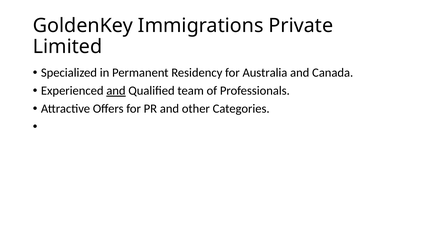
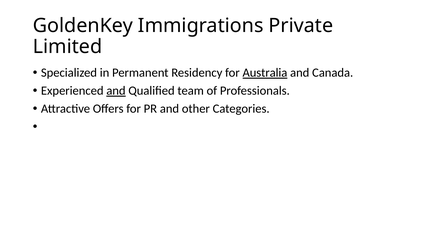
Australia underline: none -> present (265, 73)
